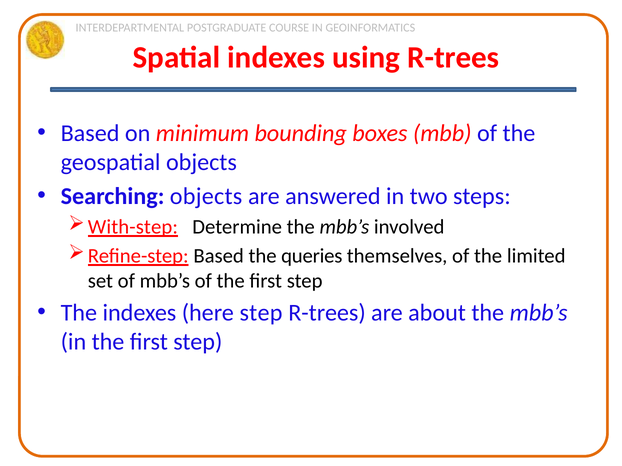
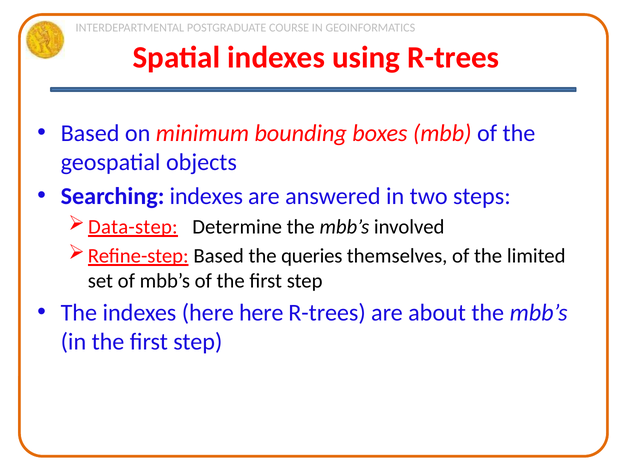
Searching objects: objects -> indexes (206, 196)
With-step: With-step -> Data-step (133, 227)
here step: step -> here (261, 313)
